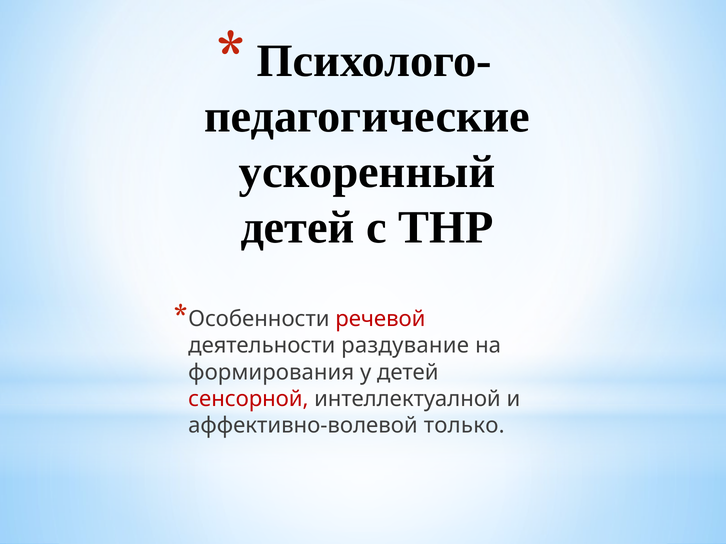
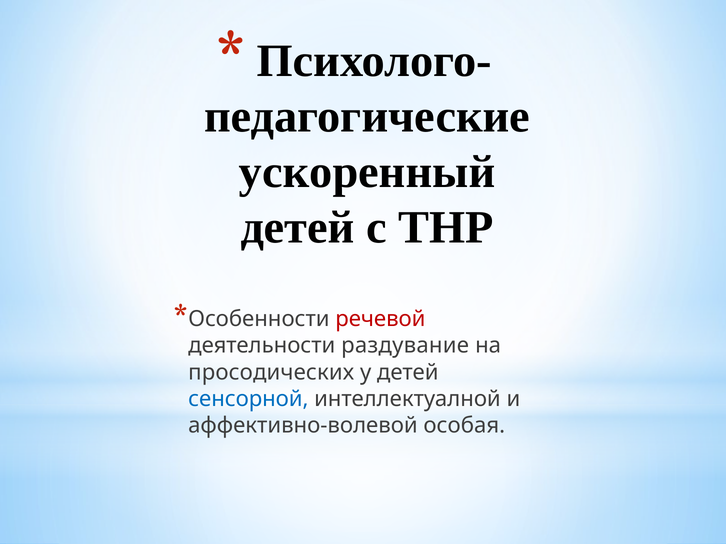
формирования: формирования -> просодических (271, 373)
сенсорной colour: red -> blue (248, 399)
только: только -> особая (464, 426)
